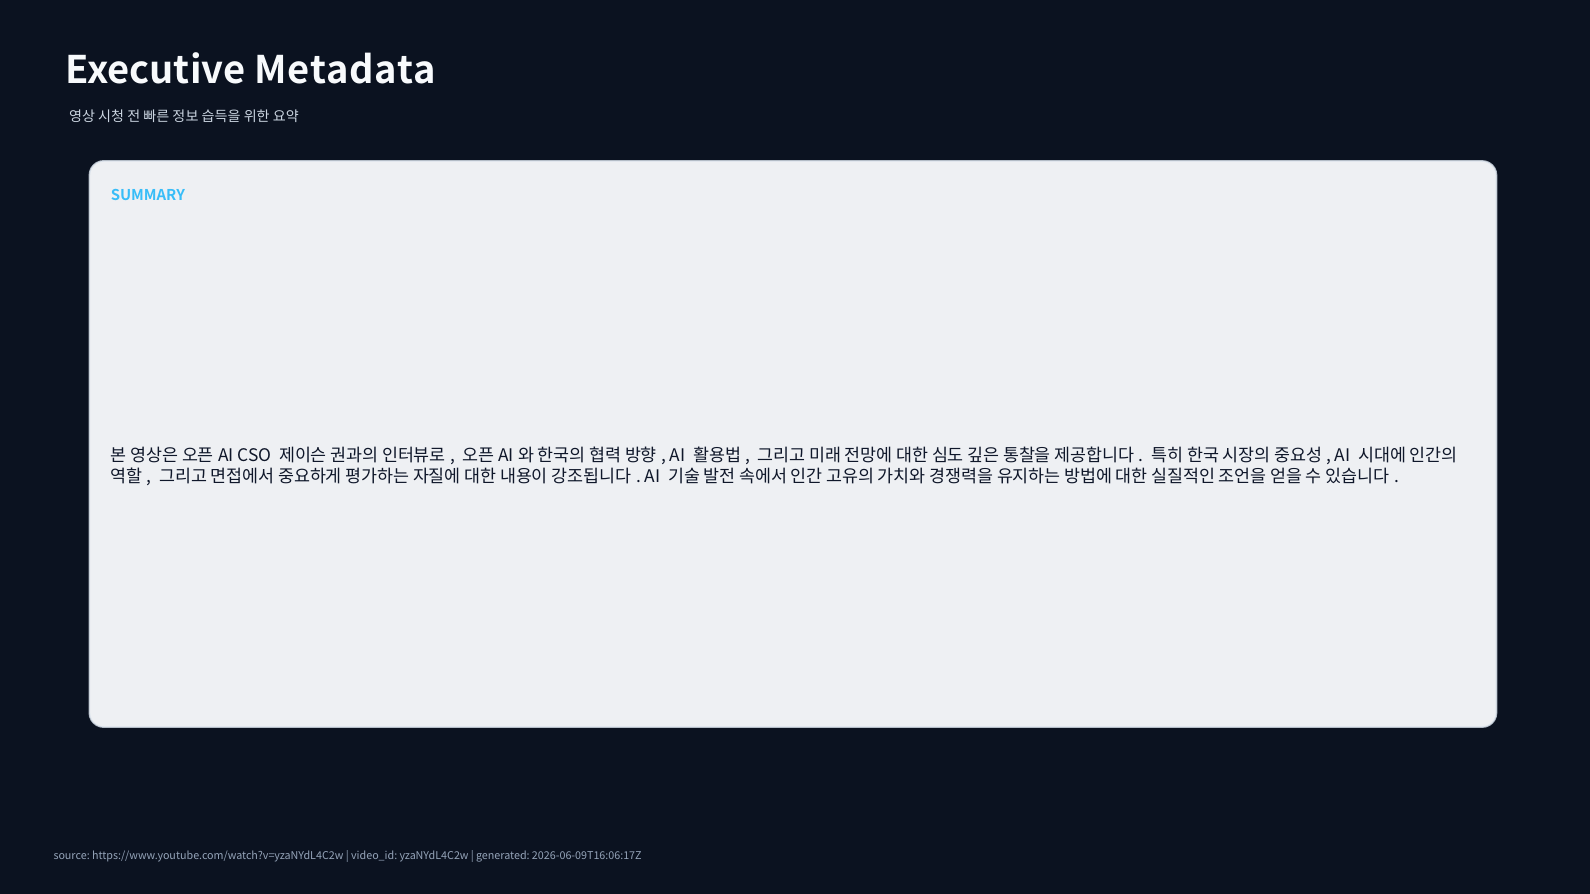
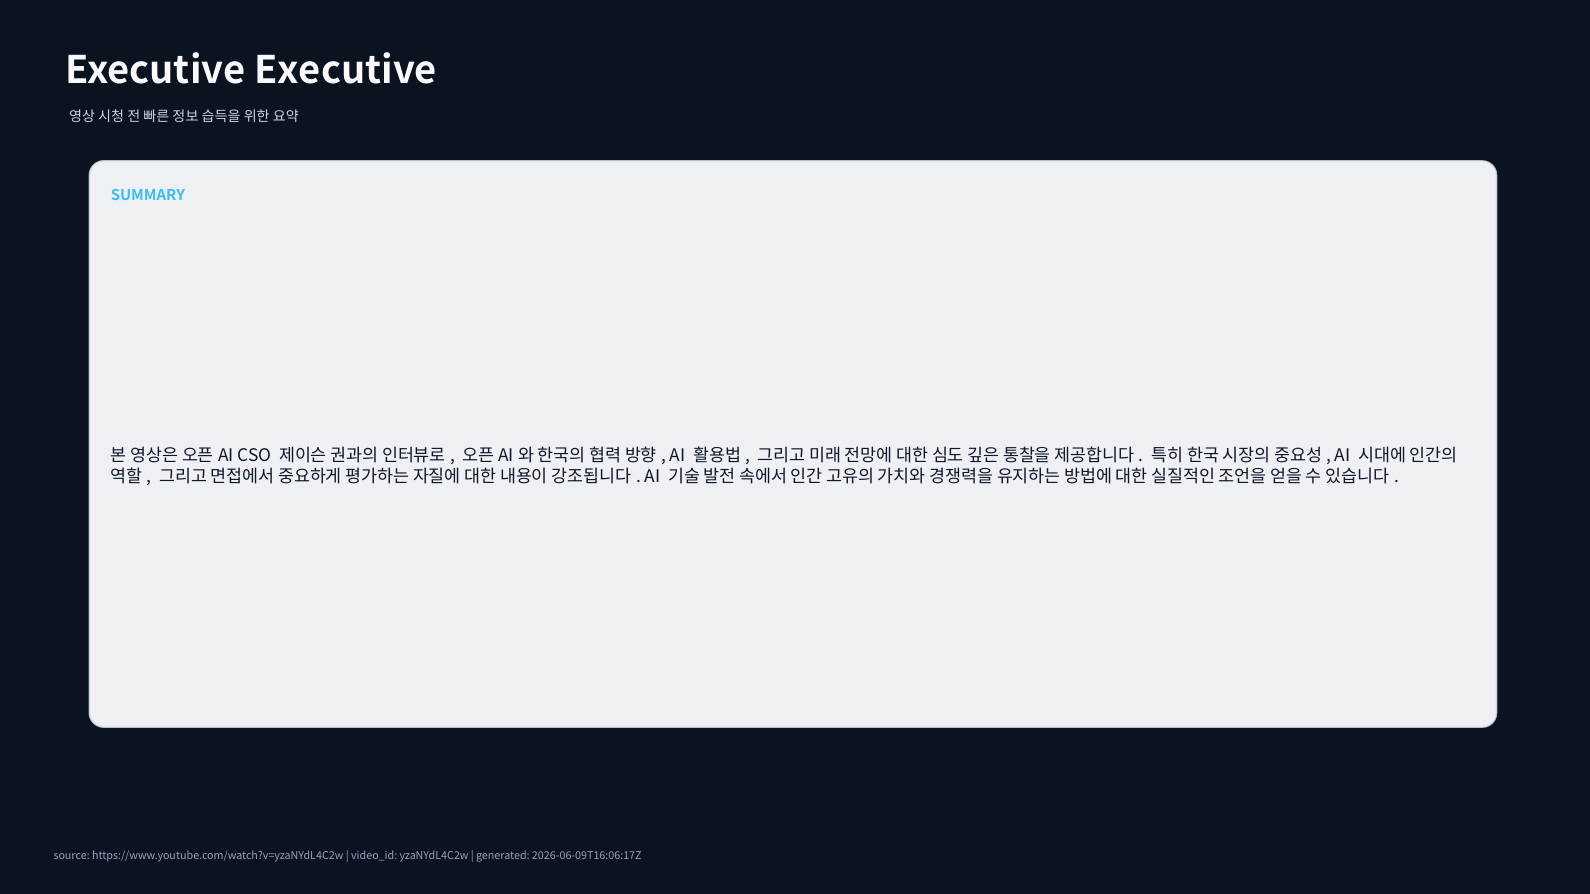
Executive Metadata: Metadata -> Executive (346, 71)
